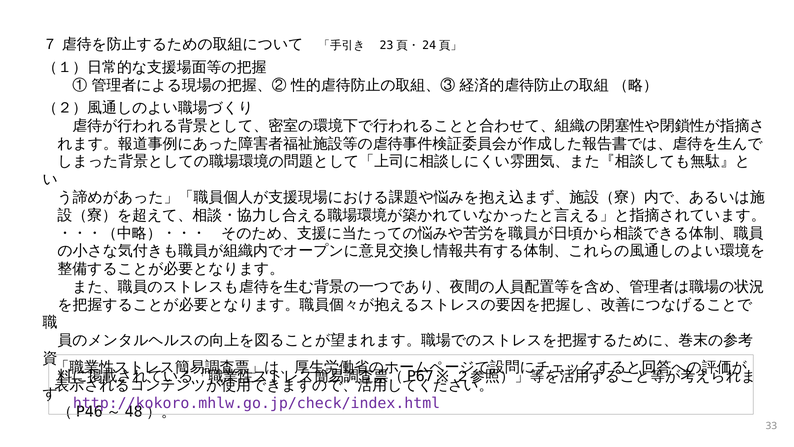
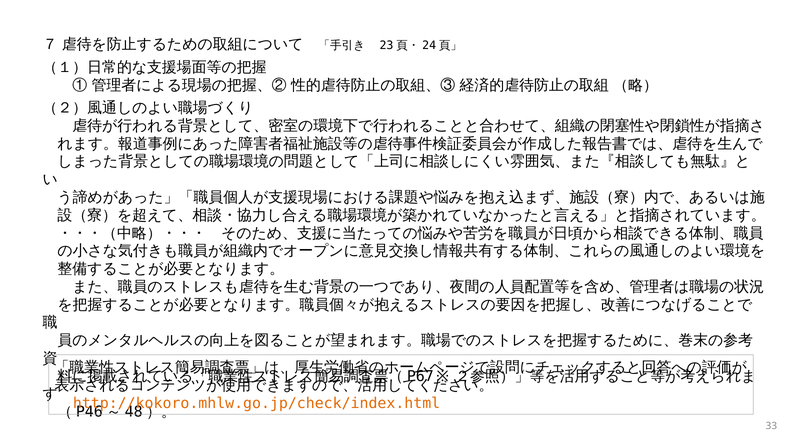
http://kokoro.mhlw.go.jp/check/index.html colour: purple -> orange (257, 403)
